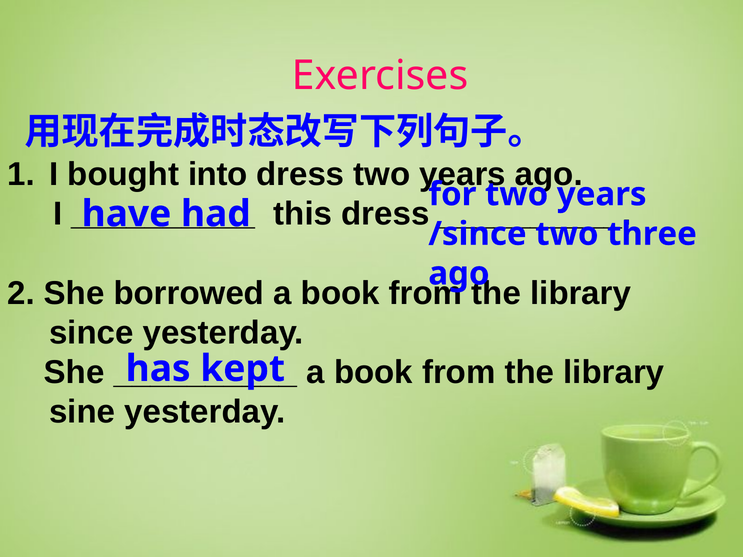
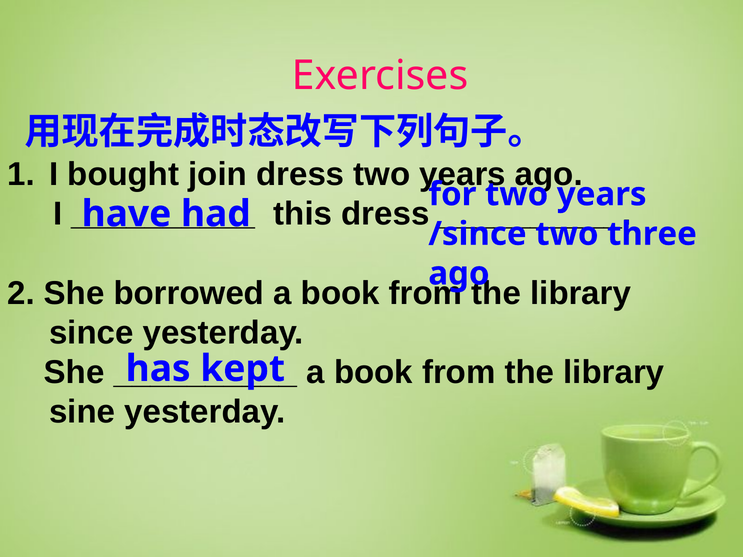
into: into -> join (218, 174)
